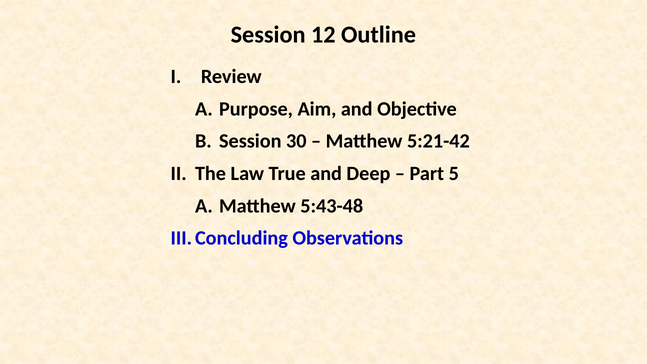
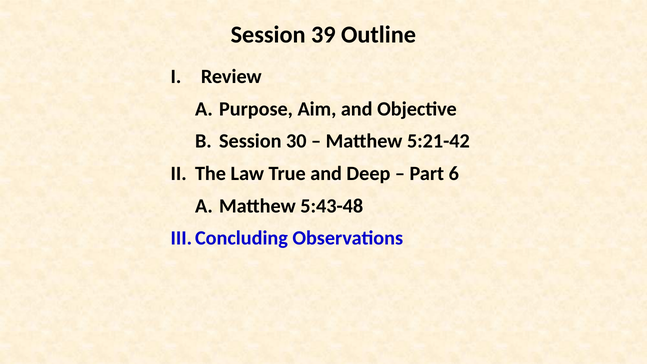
12: 12 -> 39 (323, 35)
5: 5 -> 6 (454, 174)
